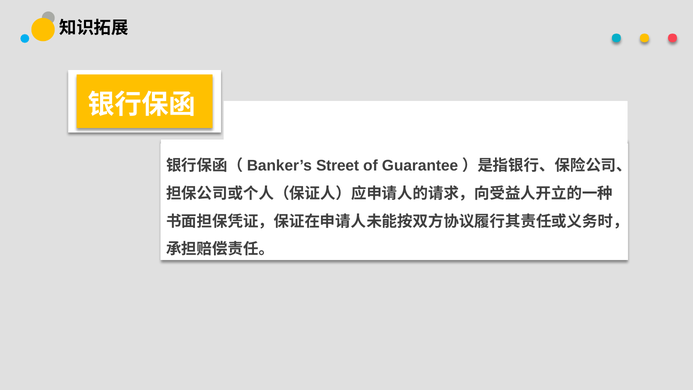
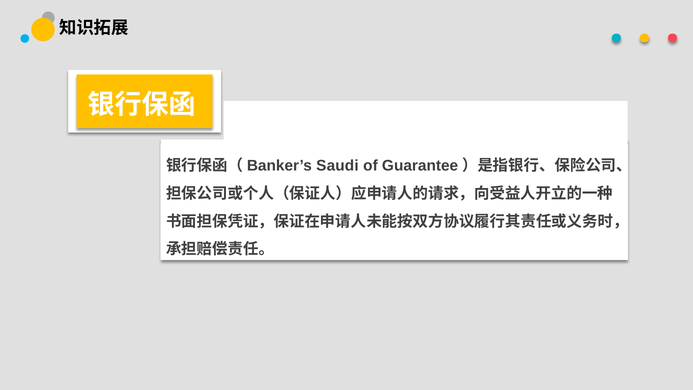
Street: Street -> Saudi (337, 166)
